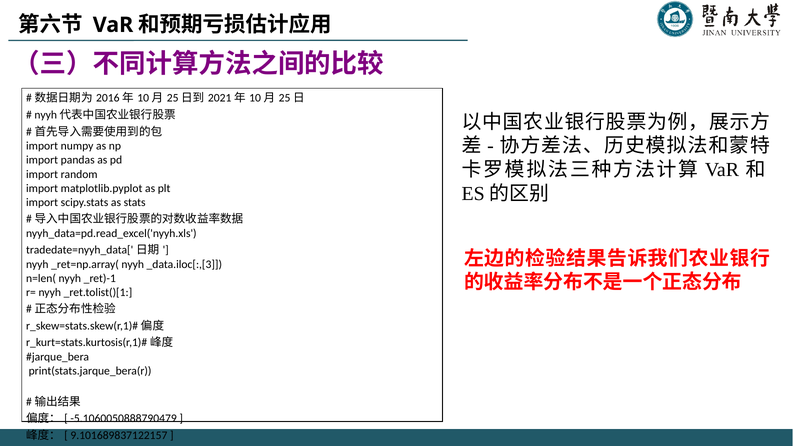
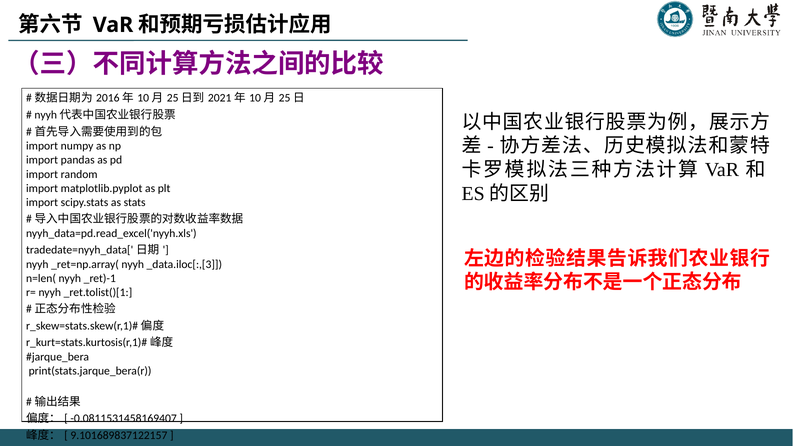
-5.1060050888790479: -5.1060050888790479 -> -0.0811531458169407 (124, 419)
